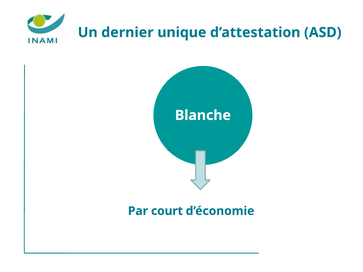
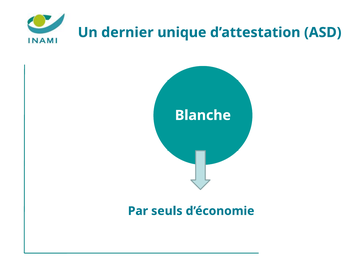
court: court -> seuls (167, 211)
